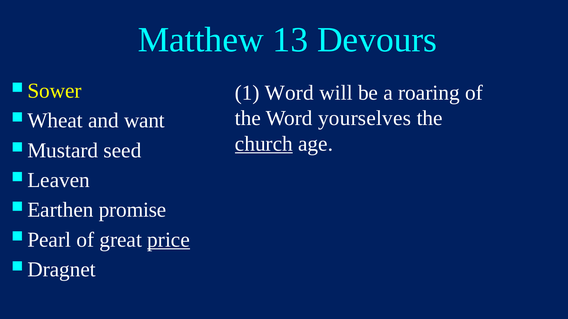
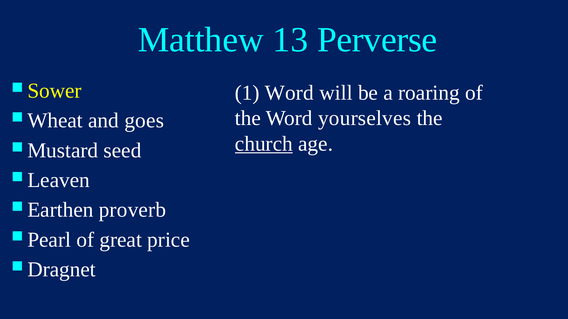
Devours: Devours -> Perverse (377, 40)
want: want -> goes (144, 121)
promise: promise -> proverb (132, 210)
price underline: present -> none (169, 240)
